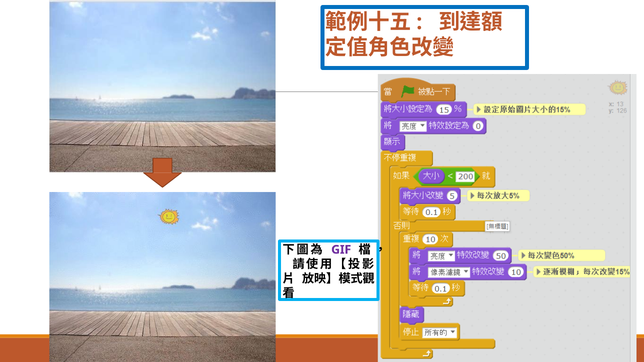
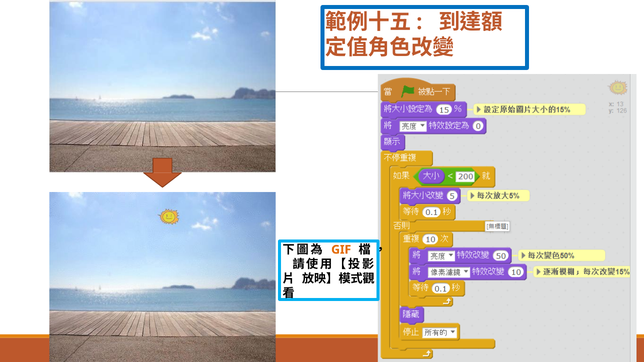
GIF colour: purple -> orange (341, 250)
